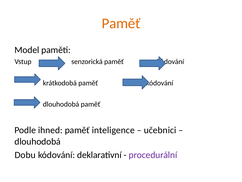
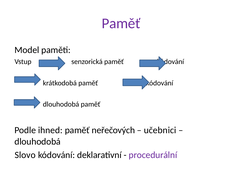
Paměť colour: orange -> purple (121, 23)
inteligence: inteligence -> neřečových (113, 130)
Dobu: Dobu -> Slovo (25, 155)
